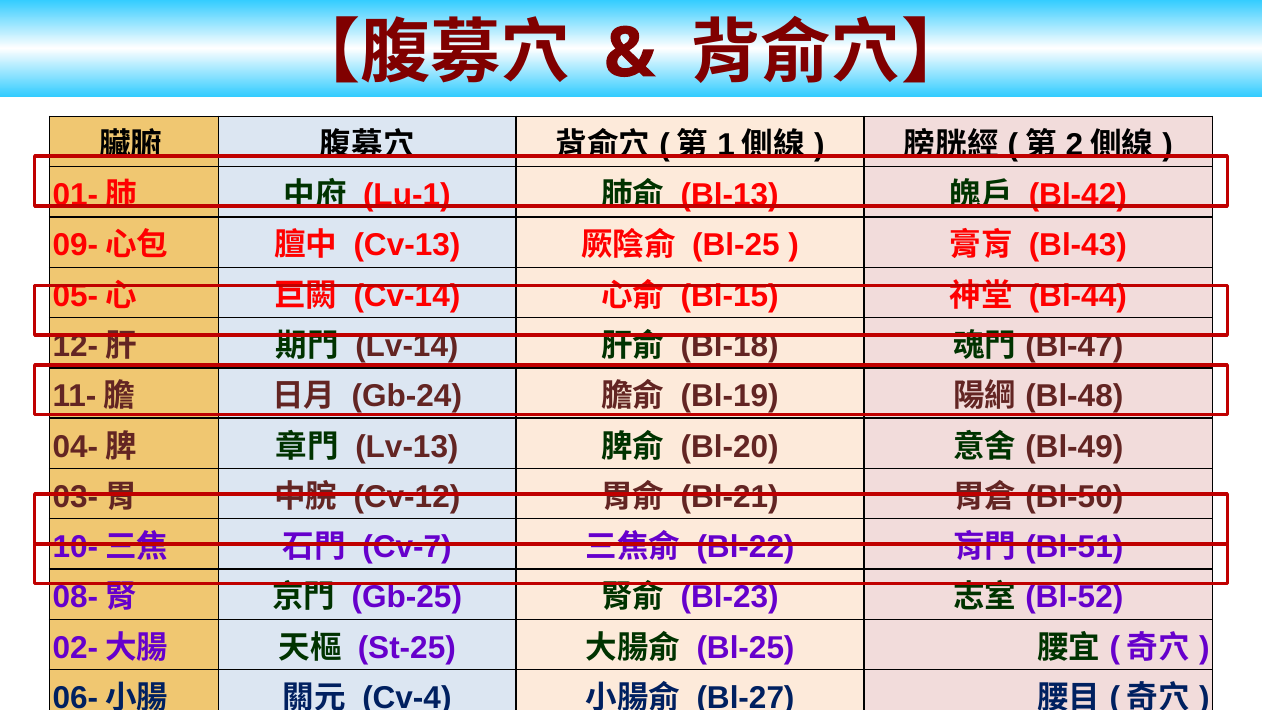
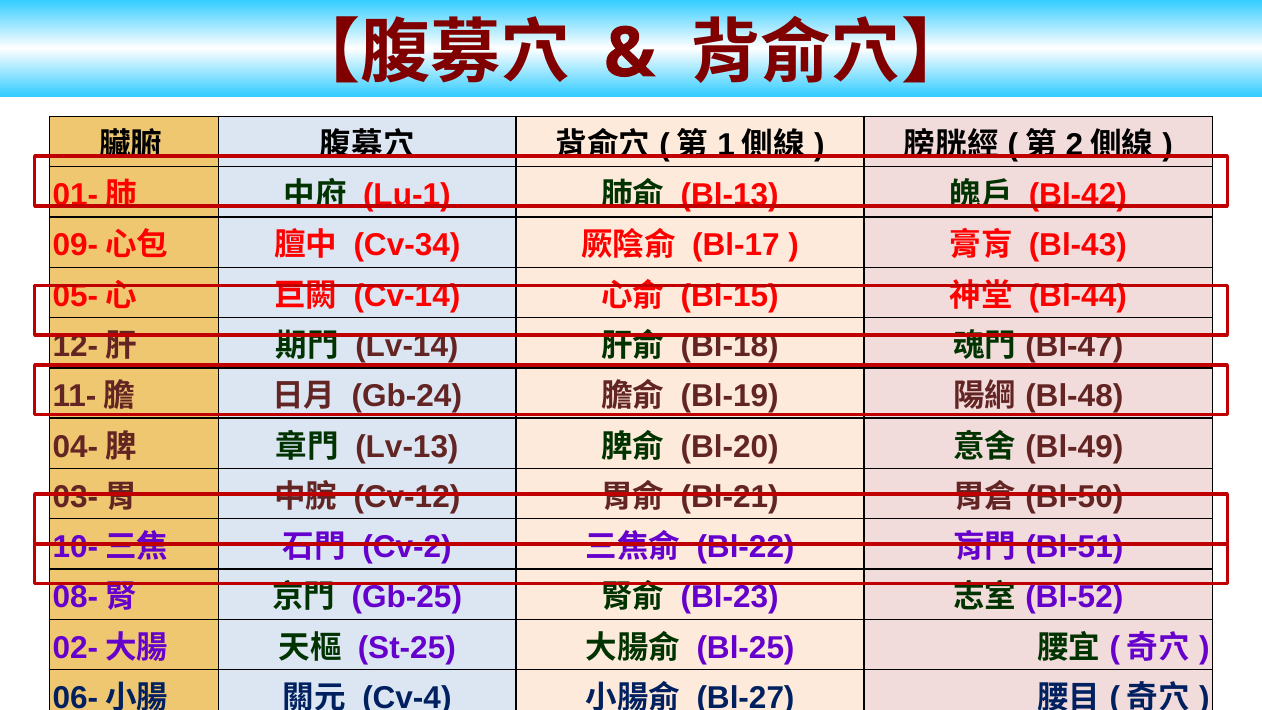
Cv-13: Cv-13 -> Cv-34 (407, 245)
Bl-25: Bl-25 -> Bl-17 (736, 245)
Cv-7: Cv-7 -> Cv-2 (407, 547)
